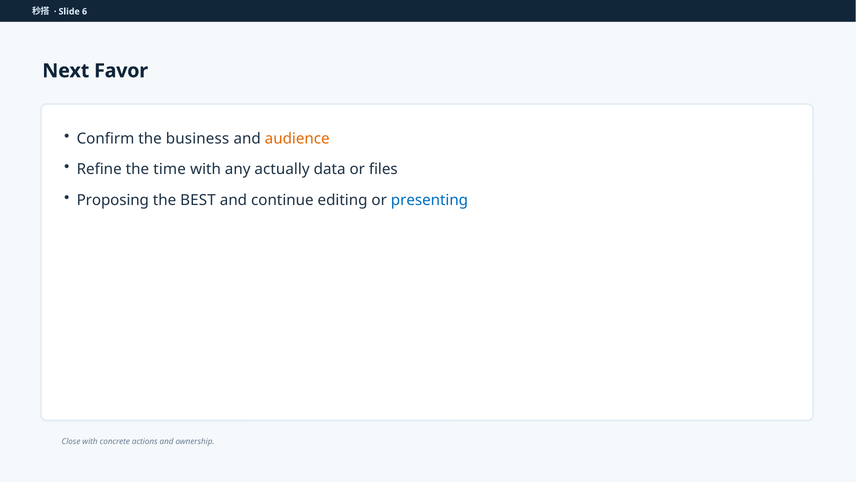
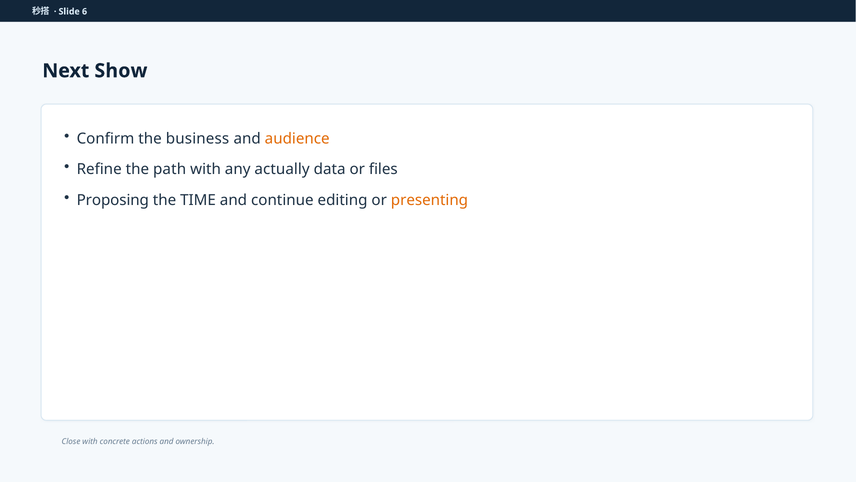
Favor: Favor -> Show (121, 71)
time: time -> path (170, 169)
BEST: BEST -> TIME (198, 200)
presenting colour: blue -> orange (429, 200)
